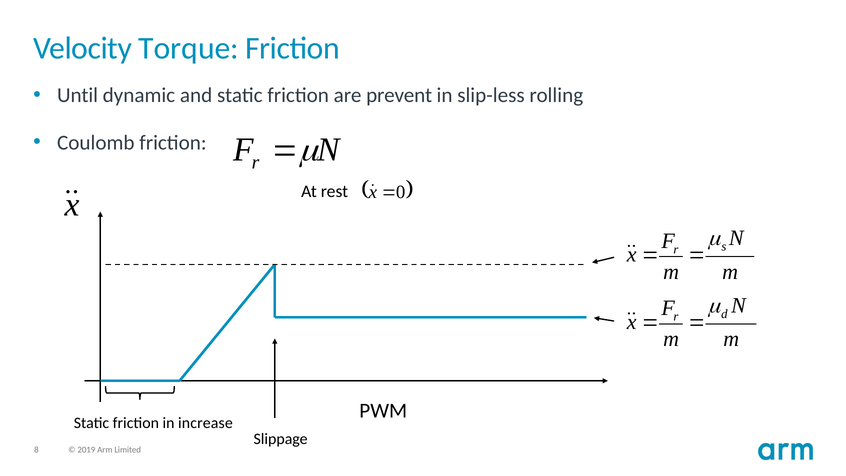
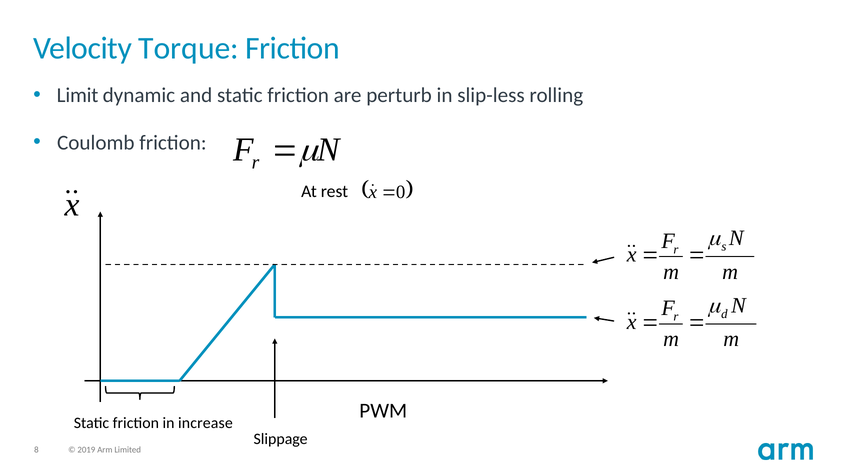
Until: Until -> Limit (78, 95)
prevent: prevent -> perturb (399, 95)
